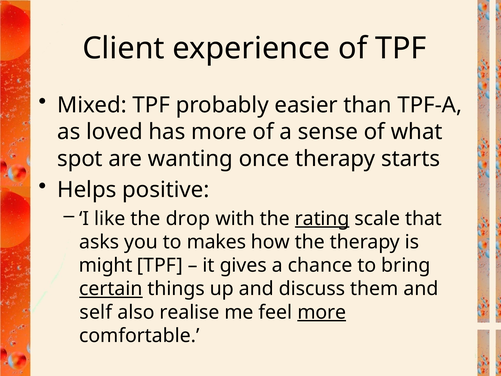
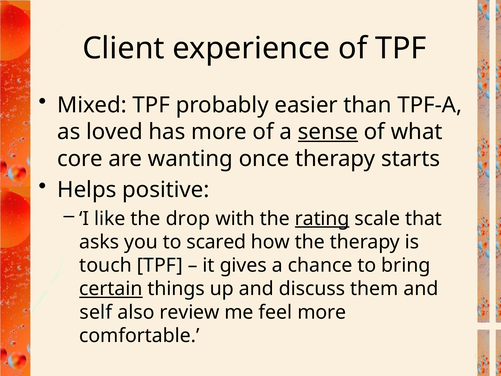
sense underline: none -> present (328, 132)
spot: spot -> core (80, 159)
makes: makes -> scared (216, 242)
might: might -> touch (106, 265)
realise: realise -> review (190, 312)
more underline: present -> none (322, 312)
